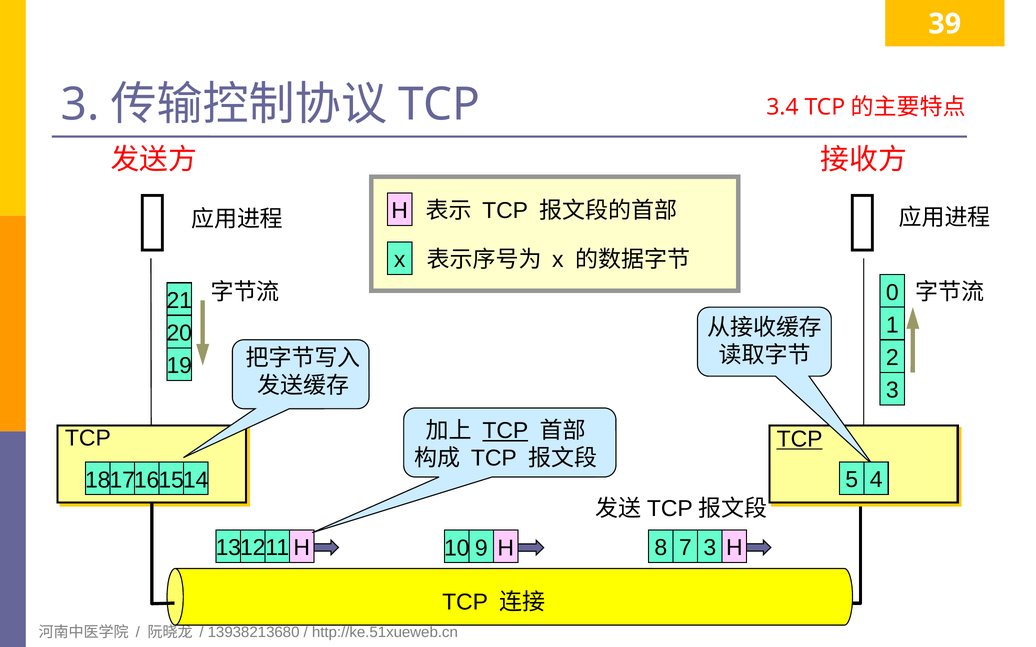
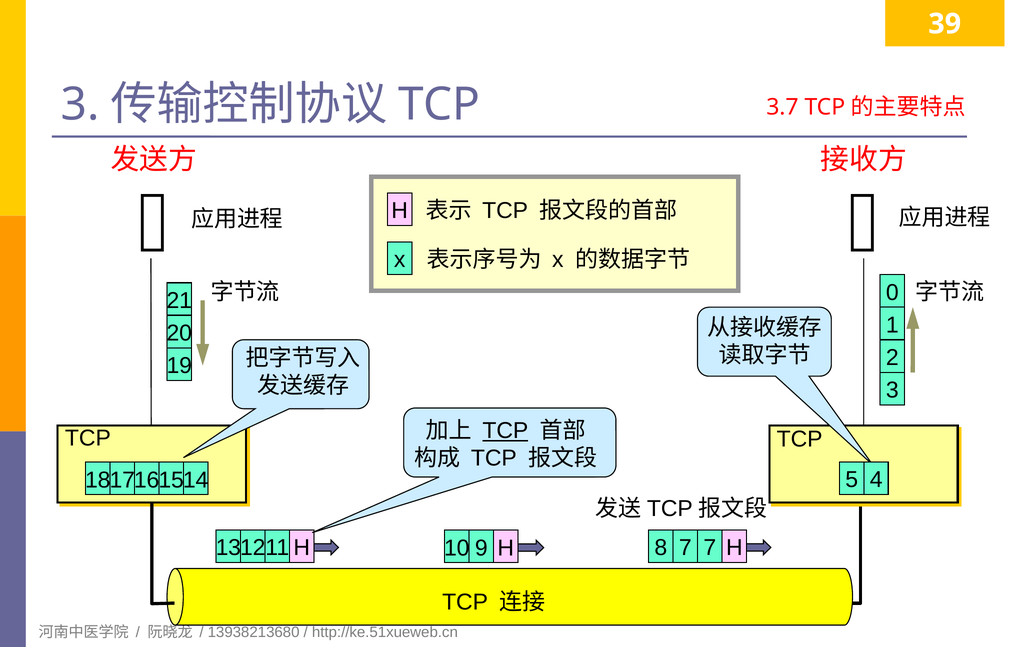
3.4: 3.4 -> 3.7 (782, 107)
TCP underline: present -> none (800, 439)
7 3: 3 -> 7 (710, 548)
